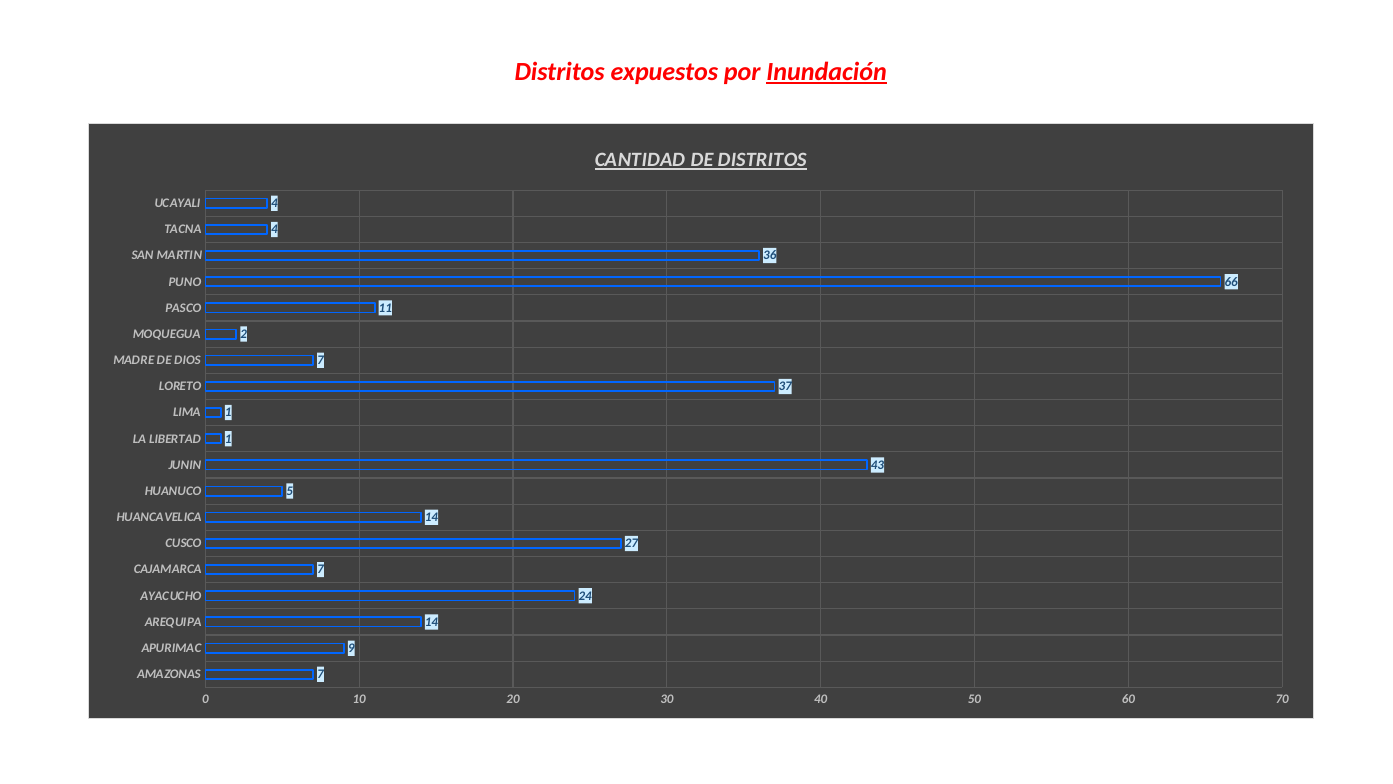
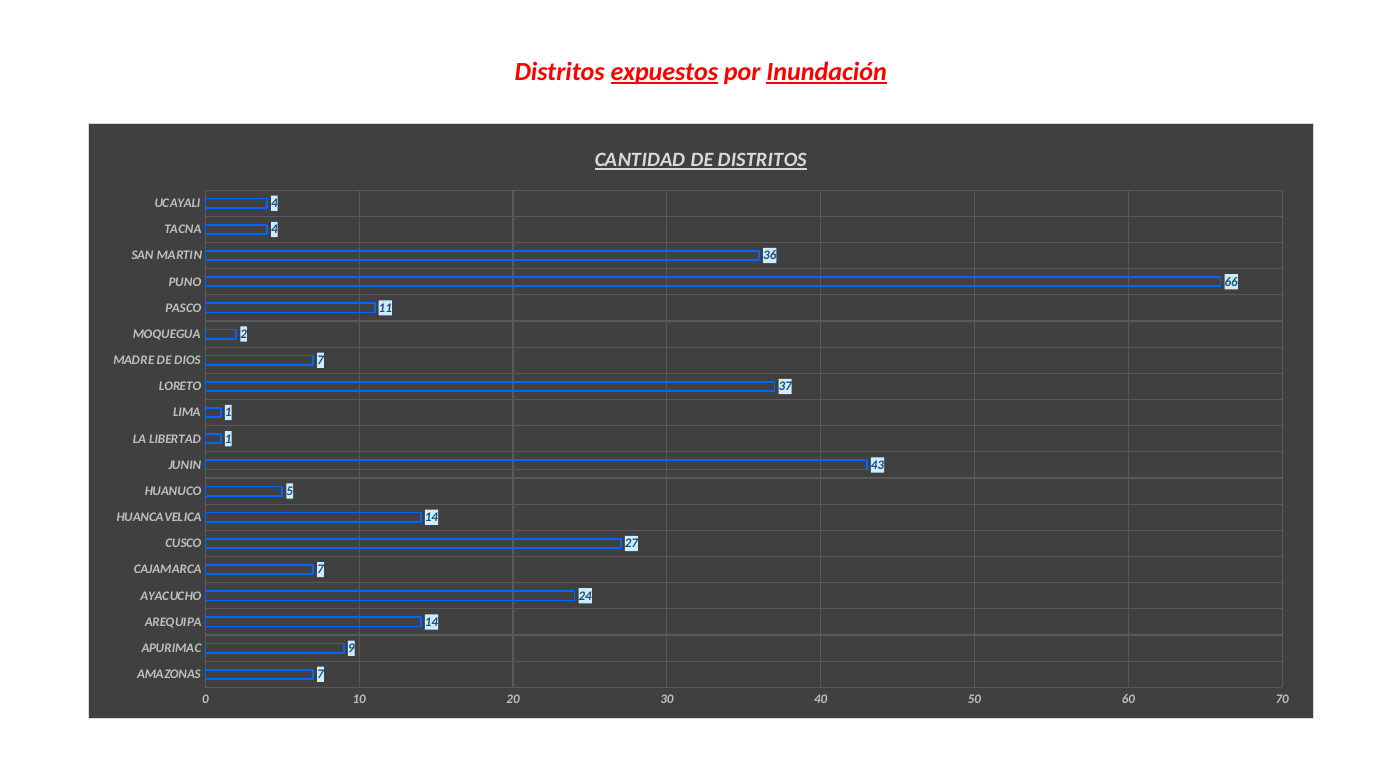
expuestos underline: none -> present (664, 72)
